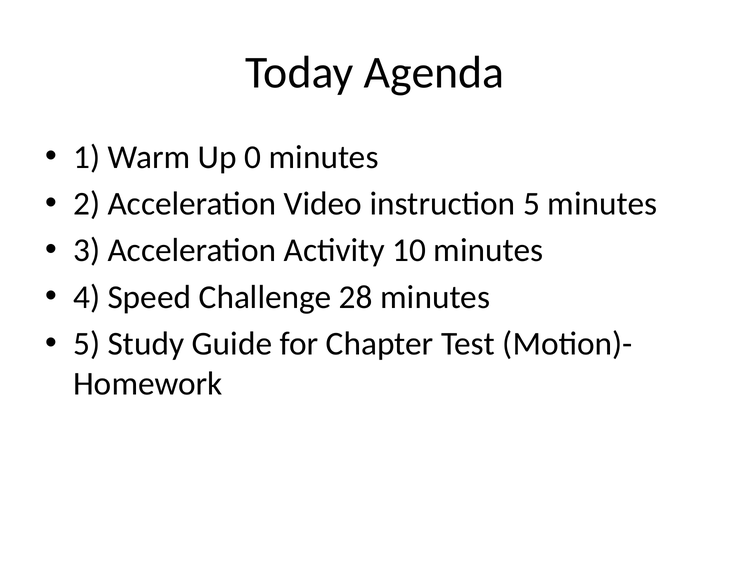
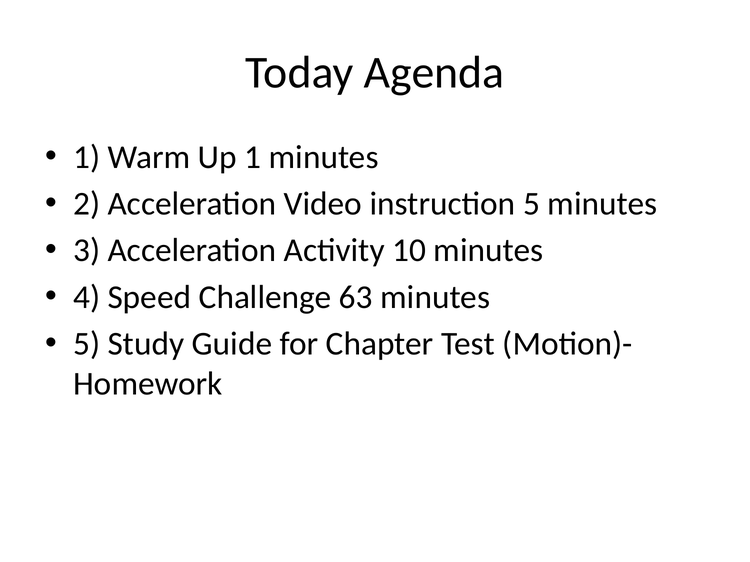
Up 0: 0 -> 1 (253, 157)
28: 28 -> 63 (356, 297)
